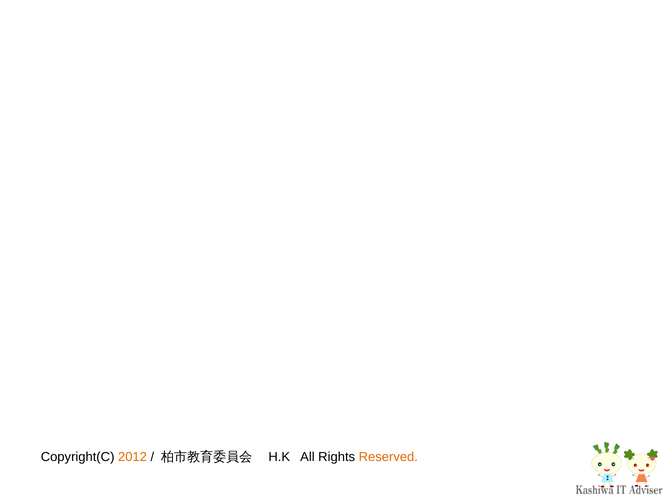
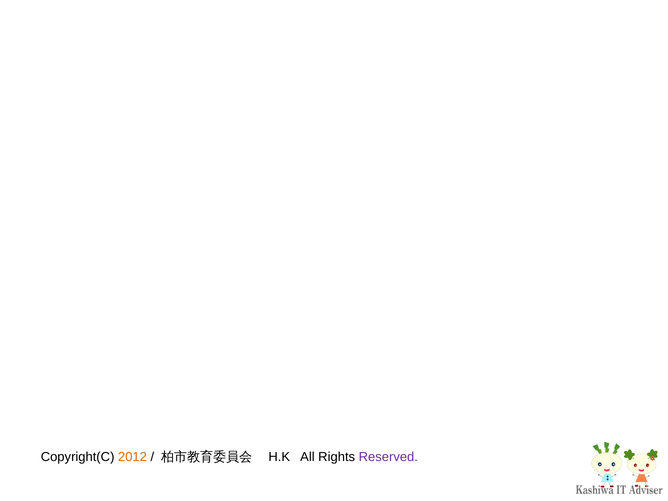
Reserved colour: orange -> purple (388, 457)
